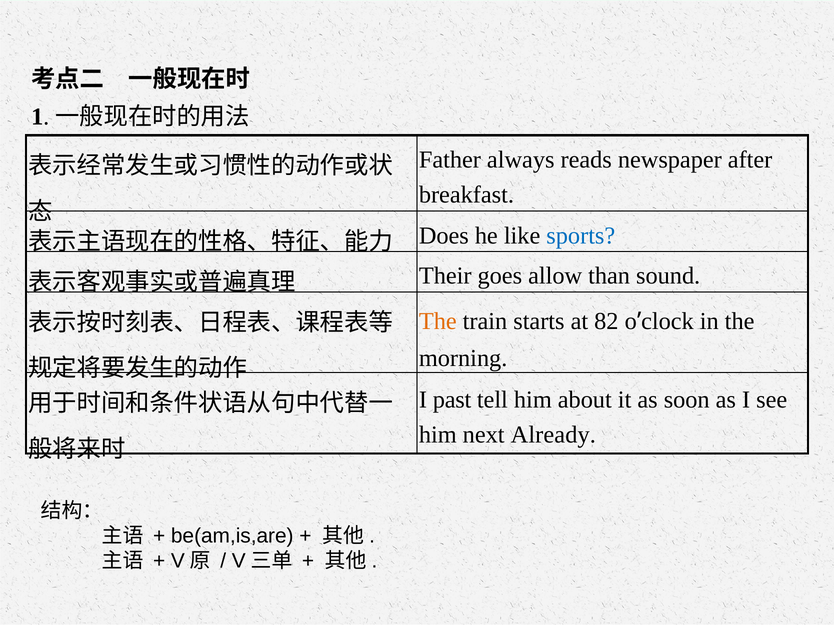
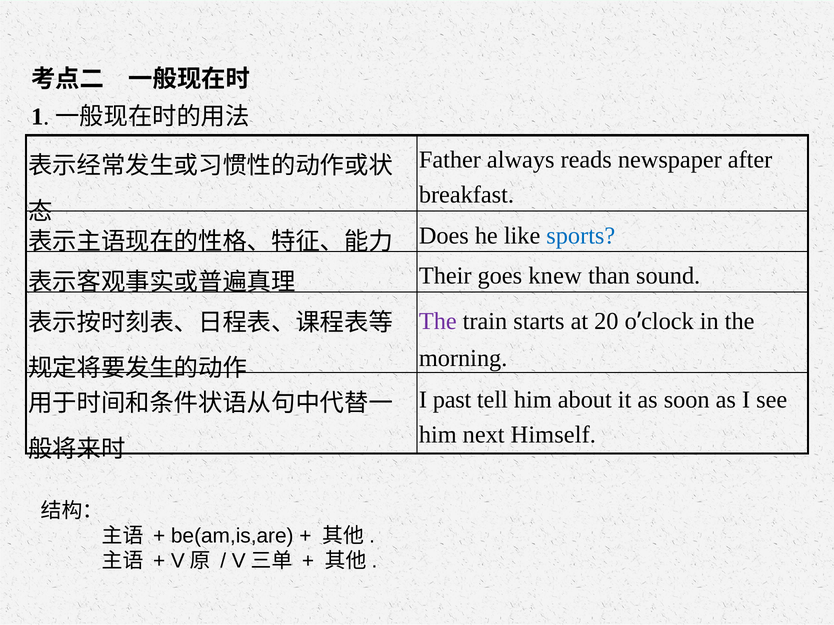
allow: allow -> knew (555, 276)
The colour: orange -> purple (438, 321)
82: 82 -> 20 (606, 321)
Already: Already -> Himself (553, 435)
